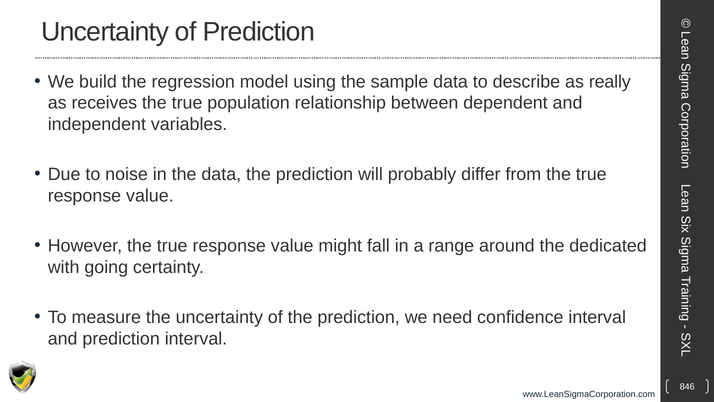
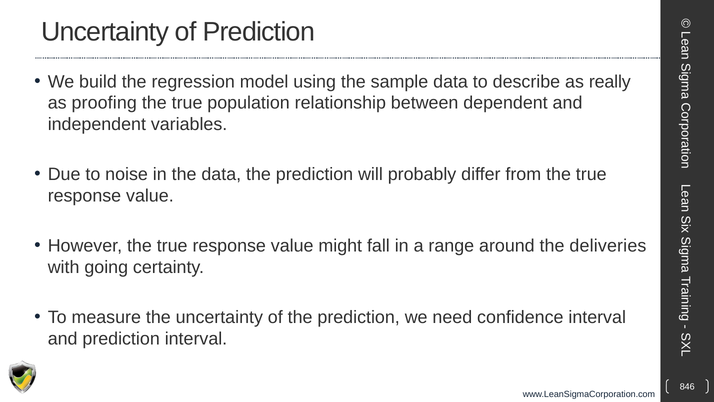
receives: receives -> proofing (104, 103)
dedicated: dedicated -> deliveries (608, 246)
